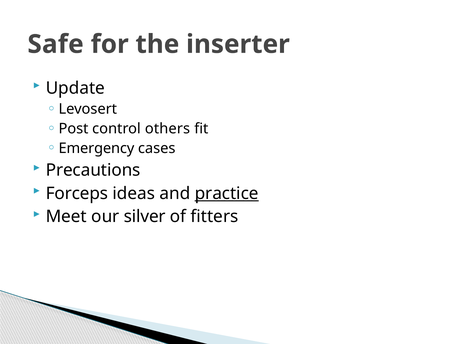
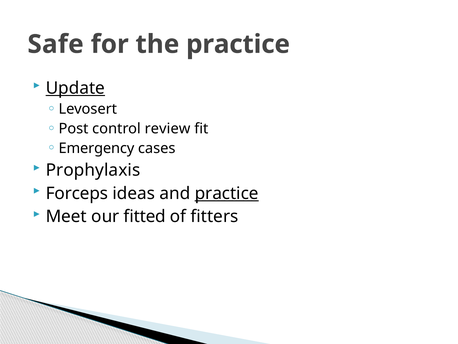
the inserter: inserter -> practice (238, 44)
Update underline: none -> present (75, 88)
others: others -> review (167, 129)
Precautions: Precautions -> Prophylaxis (93, 170)
silver: silver -> fitted (145, 216)
